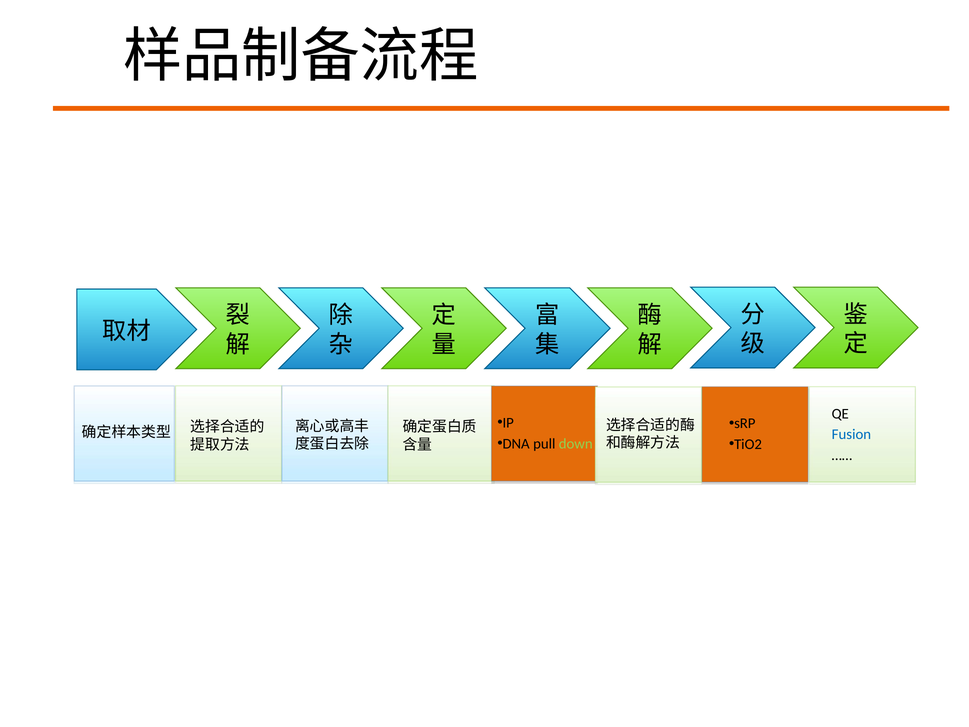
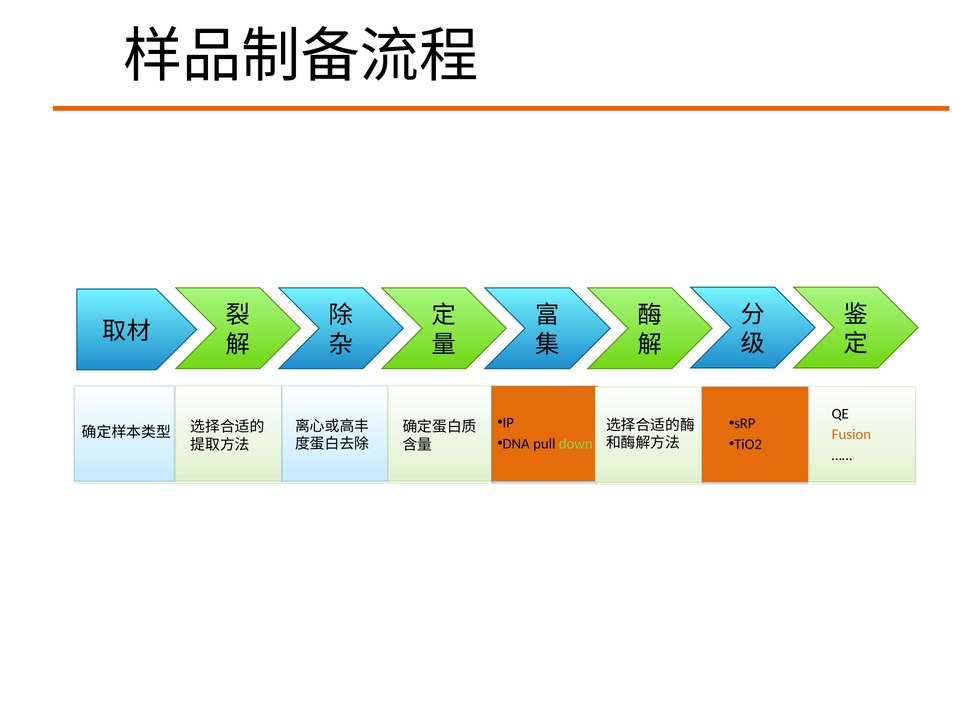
Fusion colour: blue -> orange (851, 434)
